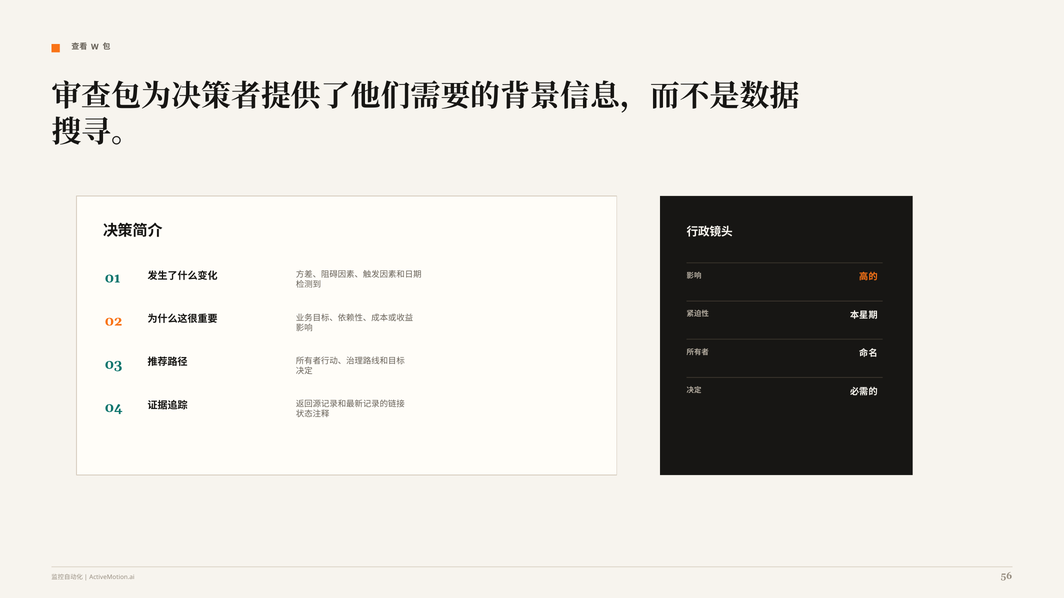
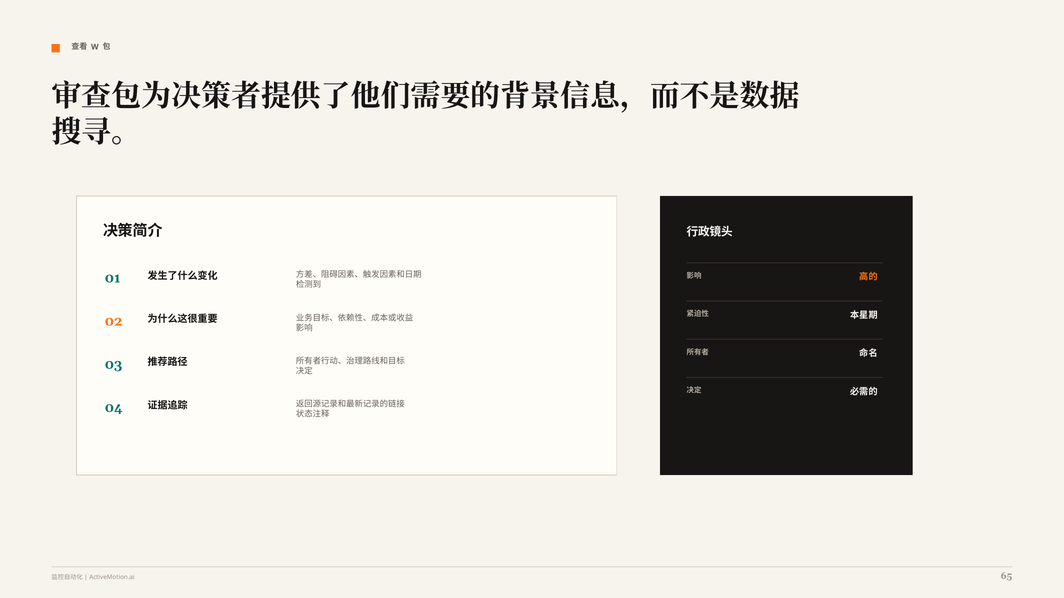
56: 56 -> 65 (1006, 576)
